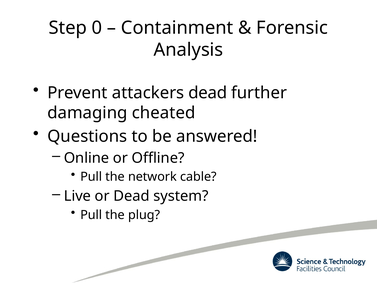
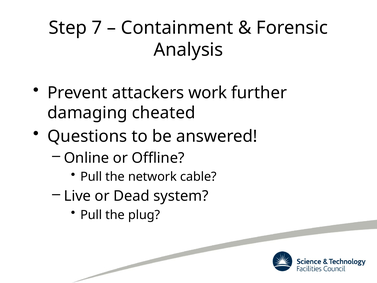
0: 0 -> 7 (97, 28)
attackers dead: dead -> work (208, 93)
